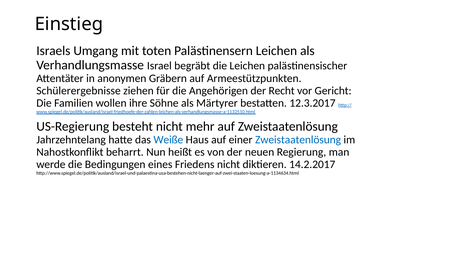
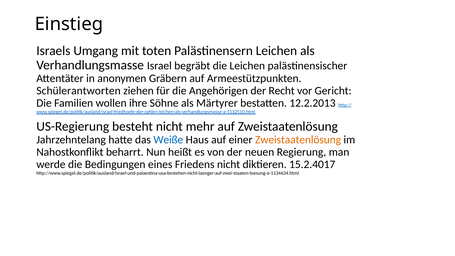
Schülerergebnisse: Schülerergebnisse -> Schülerantworten (79, 91)
12.3.2017: 12.3.2017 -> 12.2.2013 (312, 103)
Zweistaatenlösung colour: blue -> orange (298, 140)
14.2.2017: 14.2.2017 -> 15.2.4017 (312, 164)
